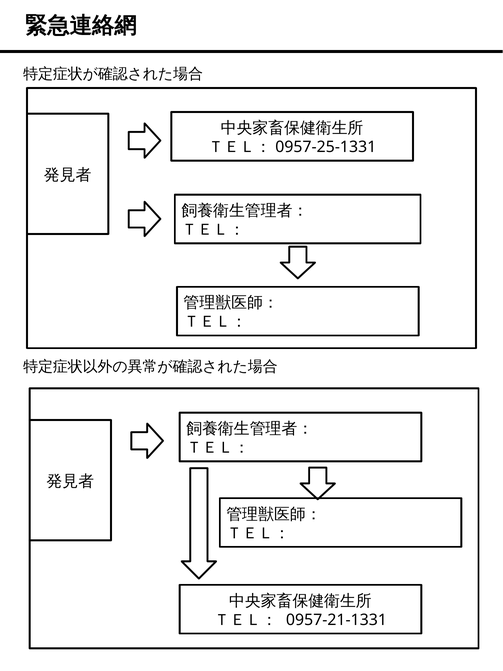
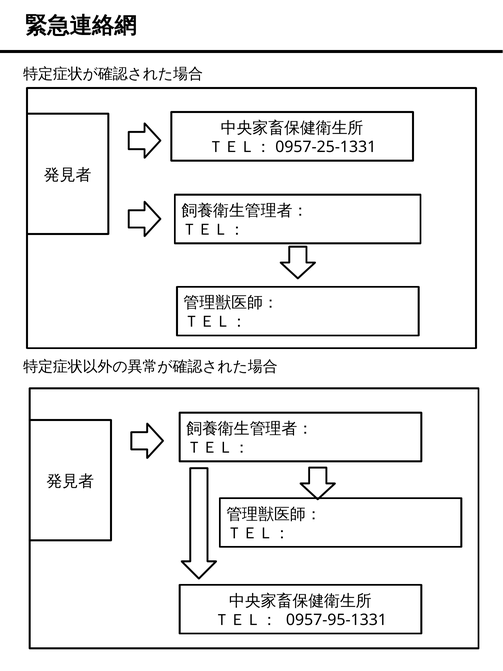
0957-21-1331: 0957-21-1331 -> 0957-95-1331 (336, 619)
